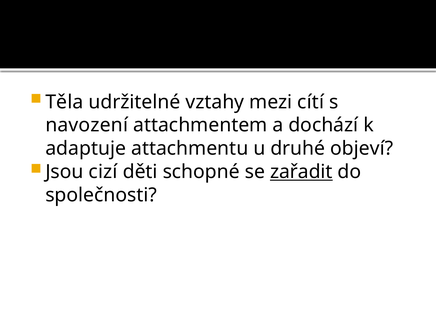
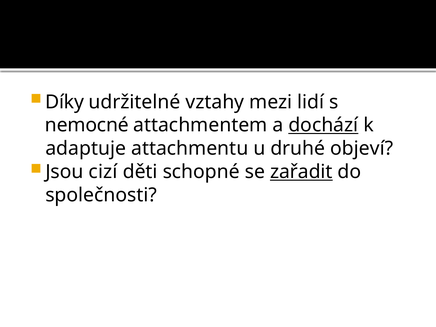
Těla: Těla -> Díky (65, 102)
cítí: cítí -> lidí (311, 102)
navození: navození -> nemocné (87, 125)
dochází underline: none -> present (323, 125)
